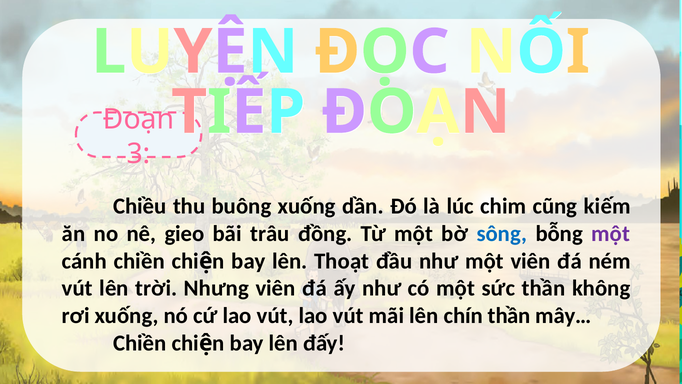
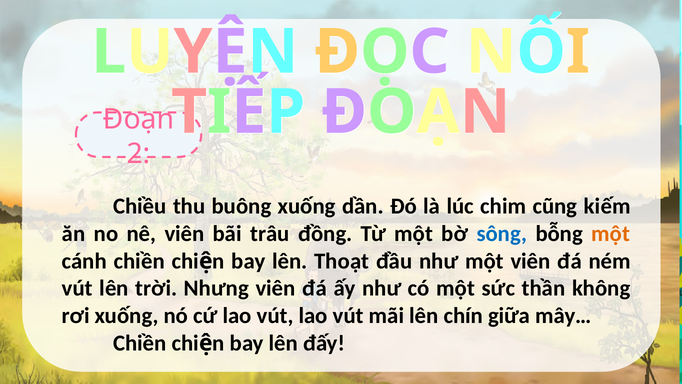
3: 3 -> 2 (139, 154)
nê gieo: gieo -> viên (185, 234)
một colour: purple -> orange (611, 234)
chín thần: thần -> giữa (509, 315)
